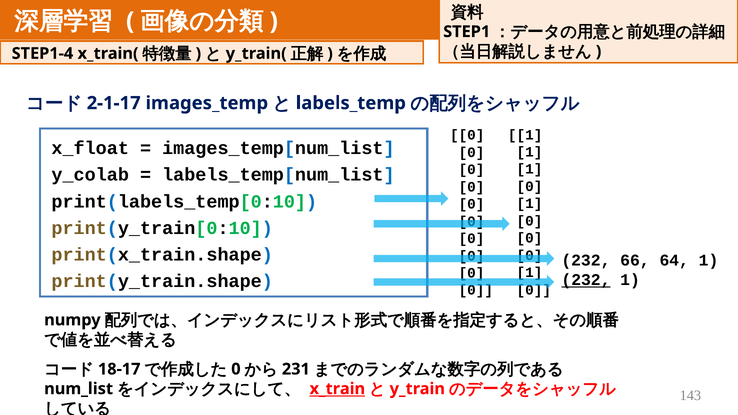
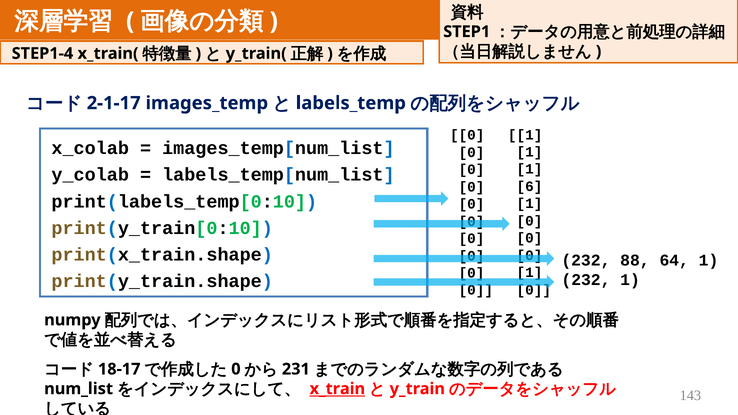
x_float: x_float -> x_colab (90, 148)
0: 0 -> 6 (530, 187)
66: 66 -> 88 (635, 260)
232 underline: present -> none (586, 280)
